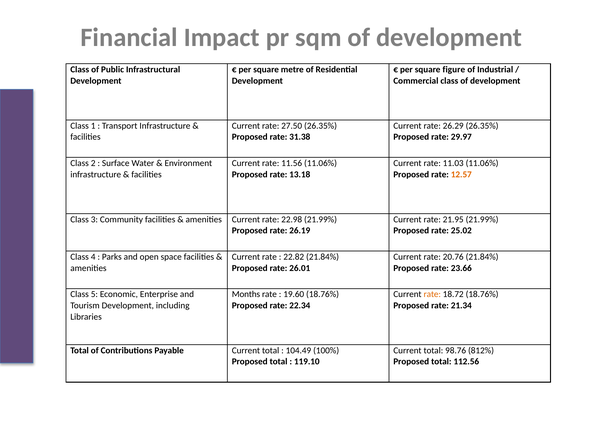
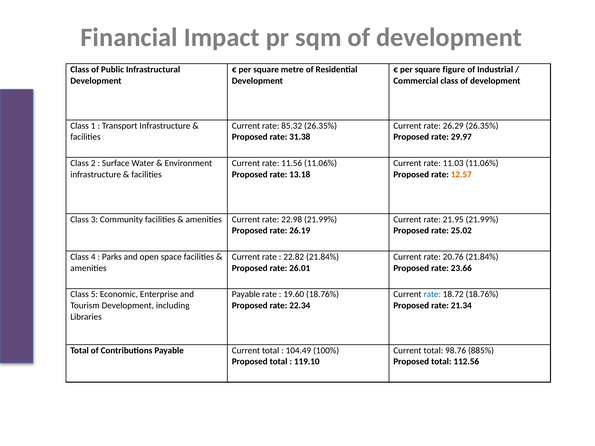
27.50: 27.50 -> 85.32 (292, 126)
Months: Months -> Payable (246, 294)
rate colour: orange -> blue (432, 294)
812%: 812% -> 885% (481, 351)
